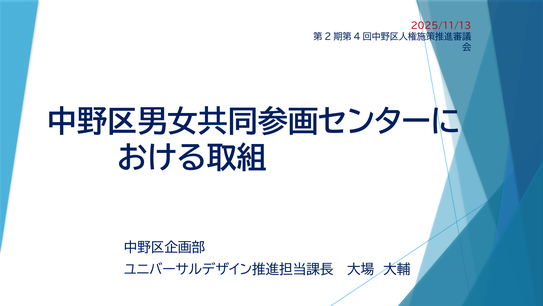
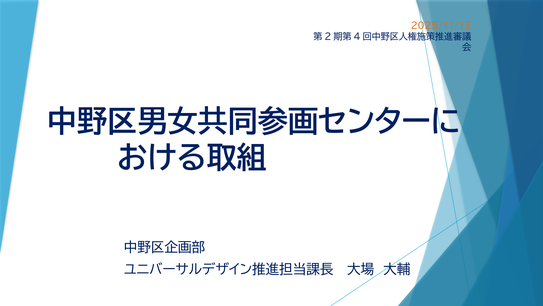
2025/11/13 colour: red -> orange (441, 26)
